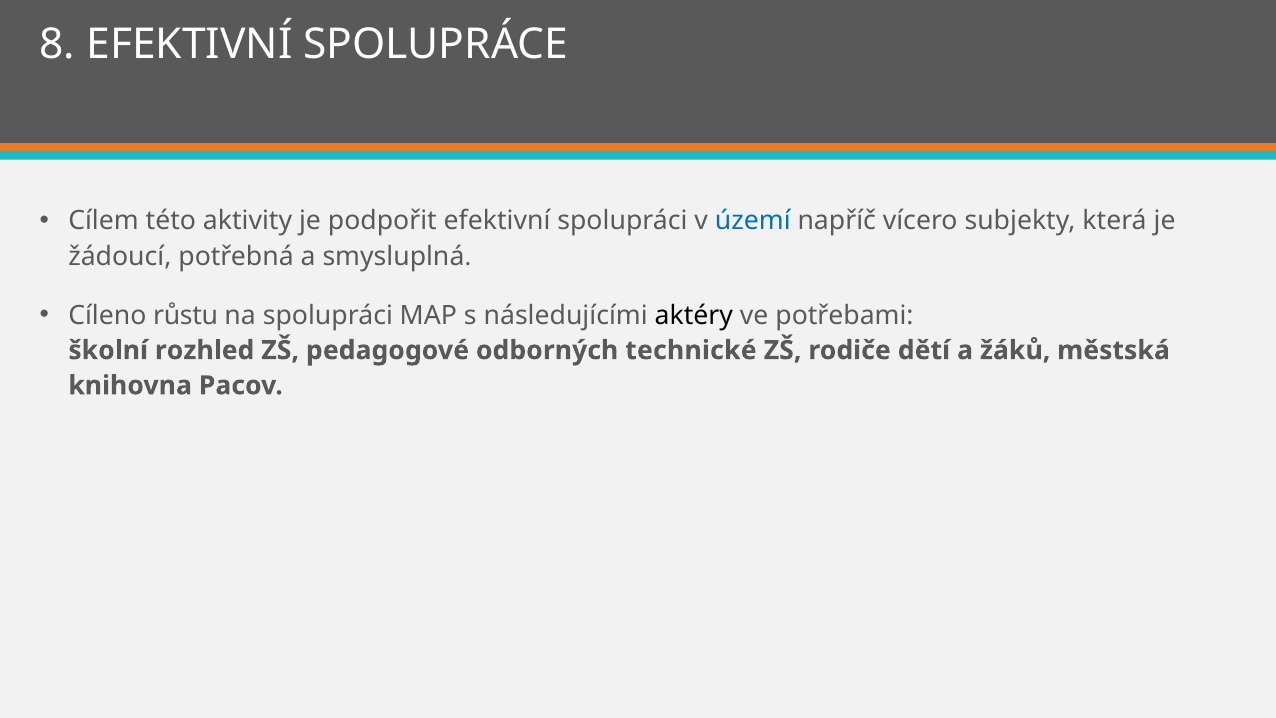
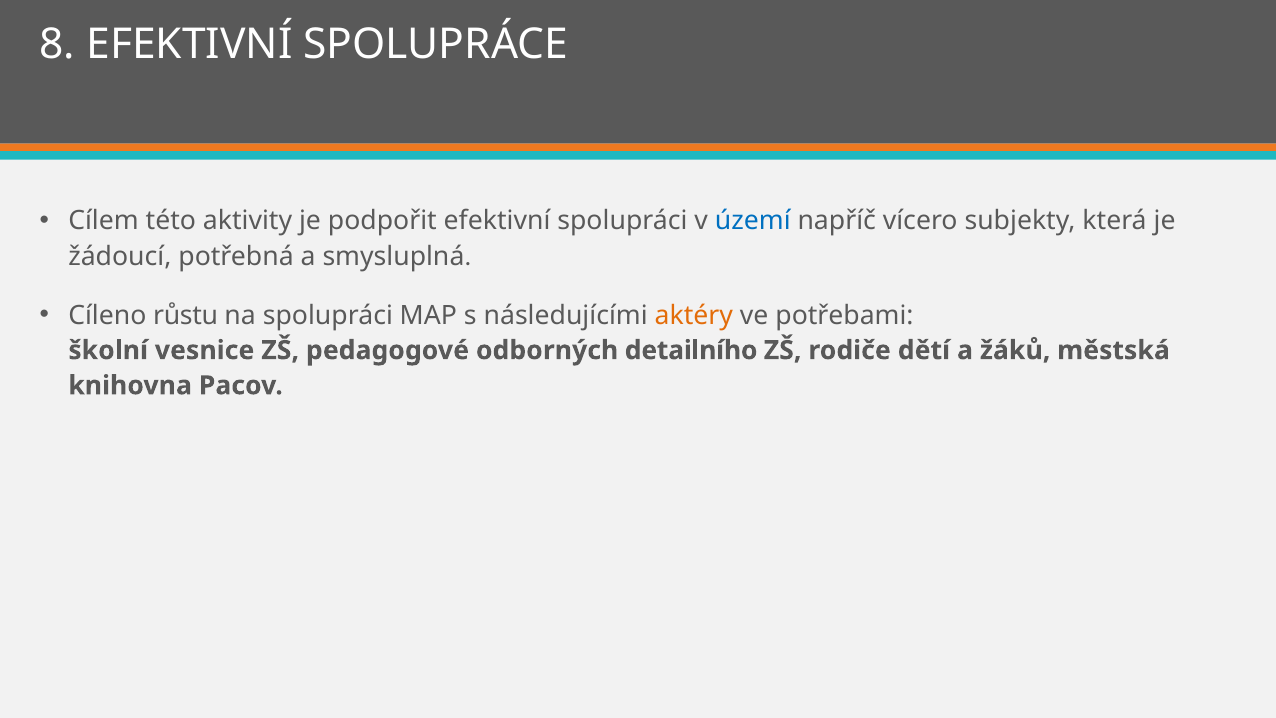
aktéry colour: black -> orange (694, 315)
rozhled: rozhled -> vesnice (205, 350)
technické: technické -> detailního (691, 350)
